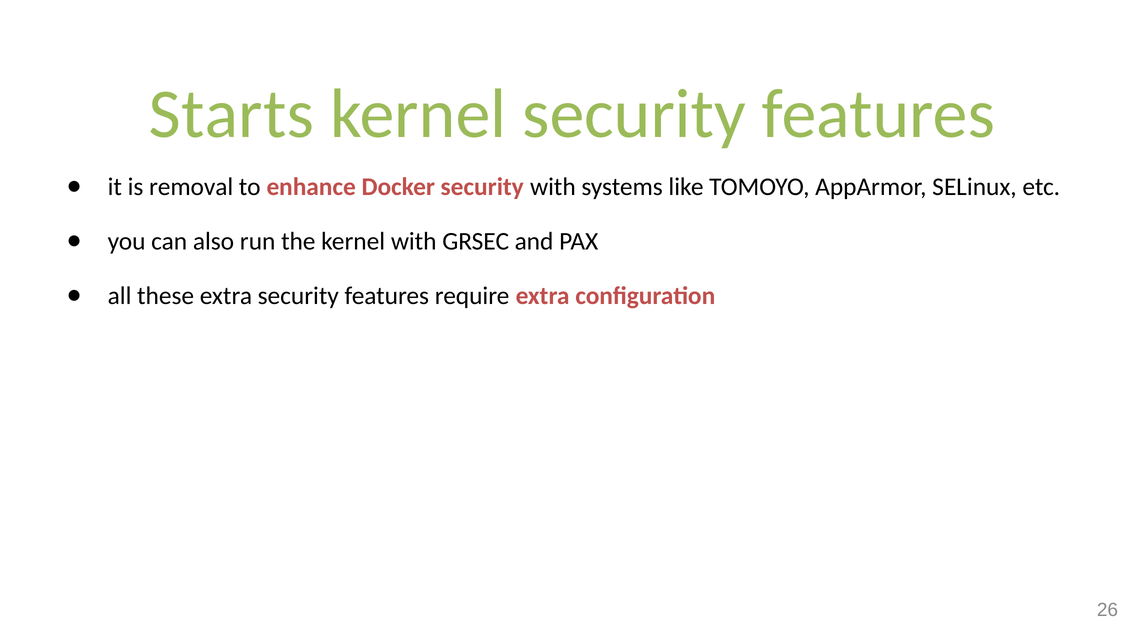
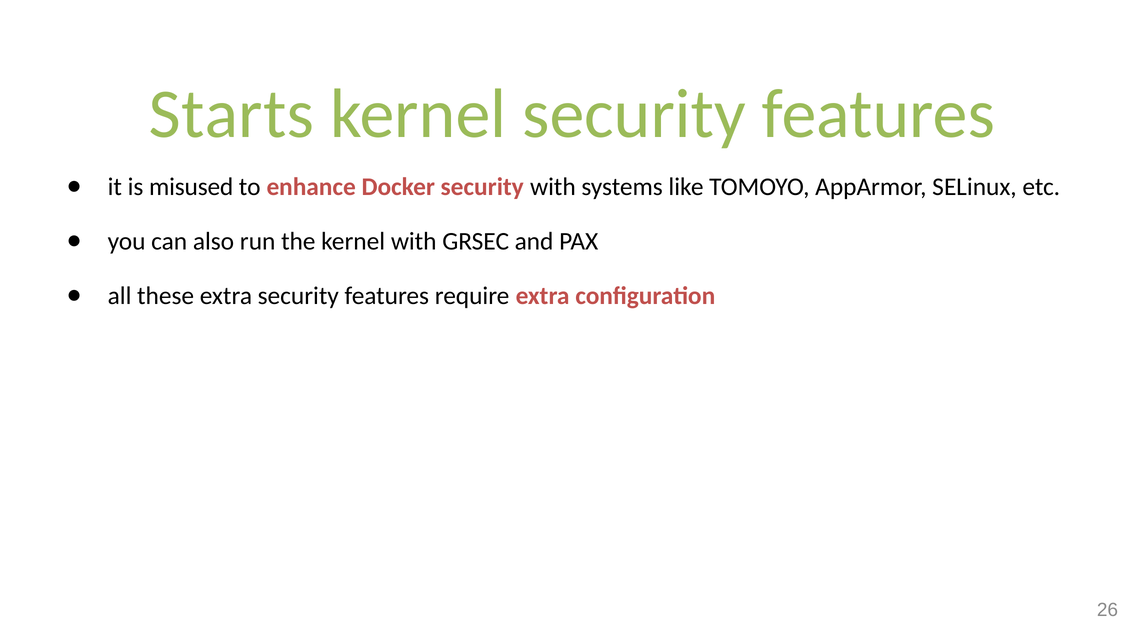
removal: removal -> misused (191, 187)
